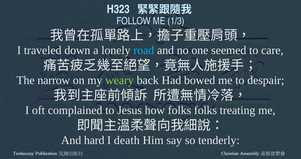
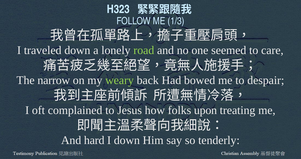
road colour: light blue -> light green (144, 50)
folks folks: folks -> upon (206, 111)
I death: death -> down (127, 141)
